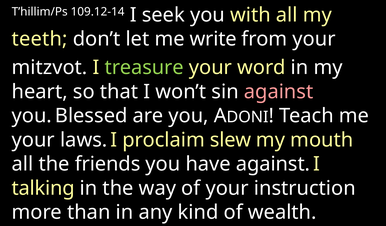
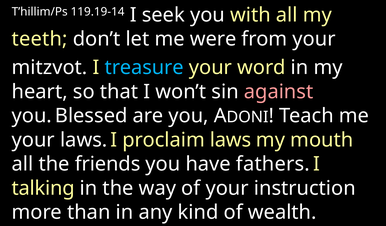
109.12-14: 109.12-14 -> 119.19-14 (98, 12)
write: write -> were (213, 39)
treasure colour: light green -> light blue (144, 68)
proclaim slew: slew -> laws (231, 140)
have against: against -> fathers (273, 164)
